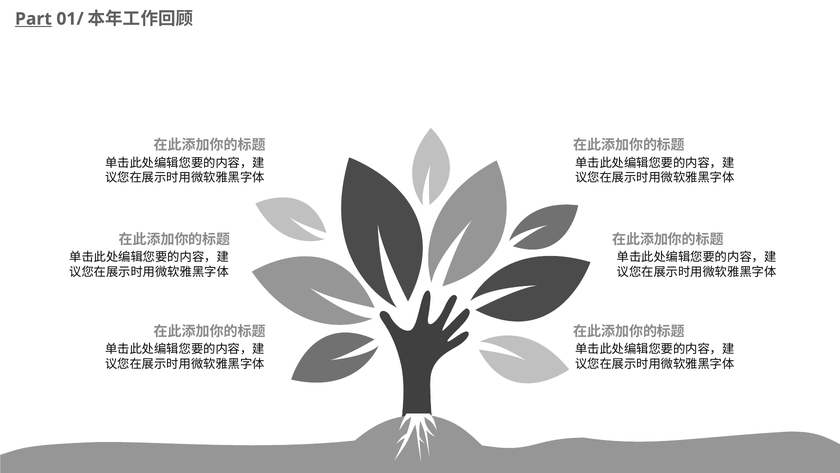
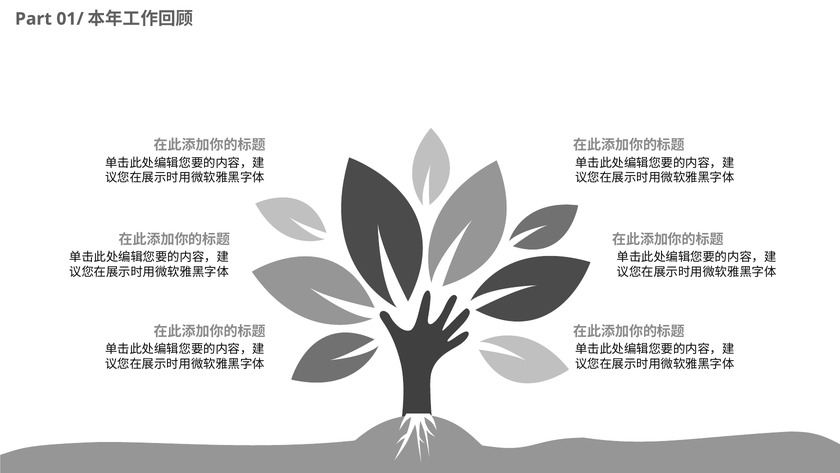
Part underline: present -> none (33, 19)
